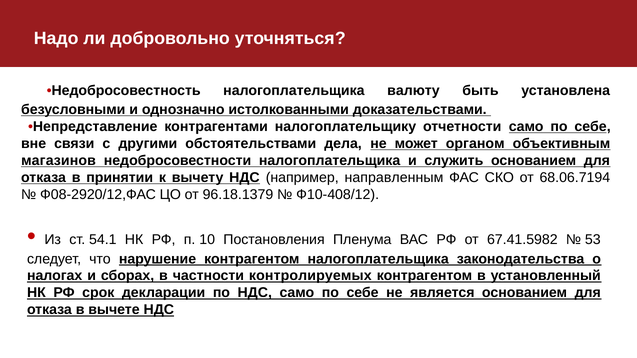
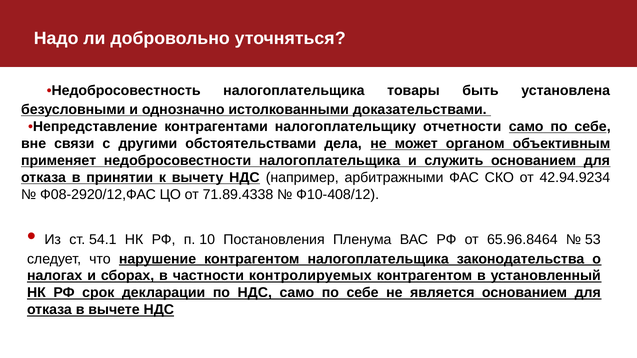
валюту: валюту -> товары (413, 91)
магазинов: магазинов -> применяет (59, 161)
направленным: направленным -> арбитражными (394, 178)
68.06.7194: 68.06.7194 -> 42.94.9234 (575, 178)
96.18.1379: 96.18.1379 -> 71.89.4338 (238, 195)
67.41.5982: 67.41.5982 -> 65.96.8464 (522, 240)
